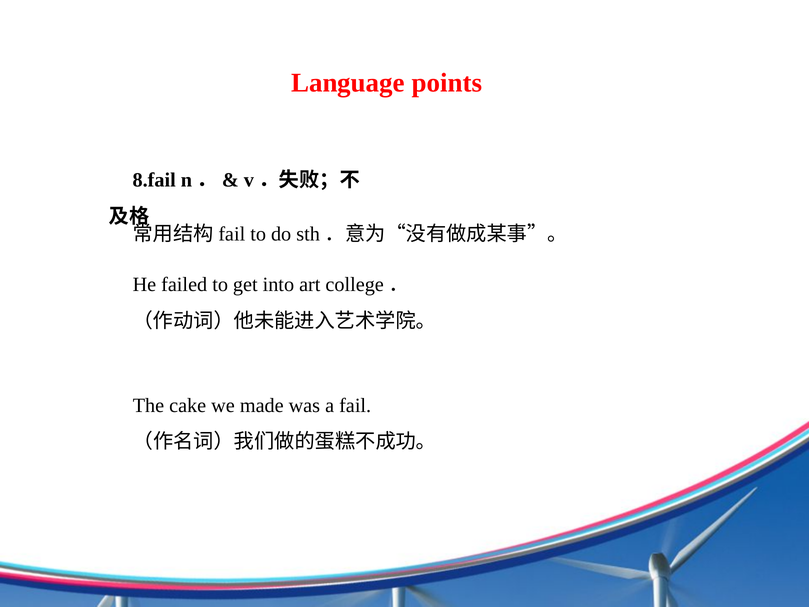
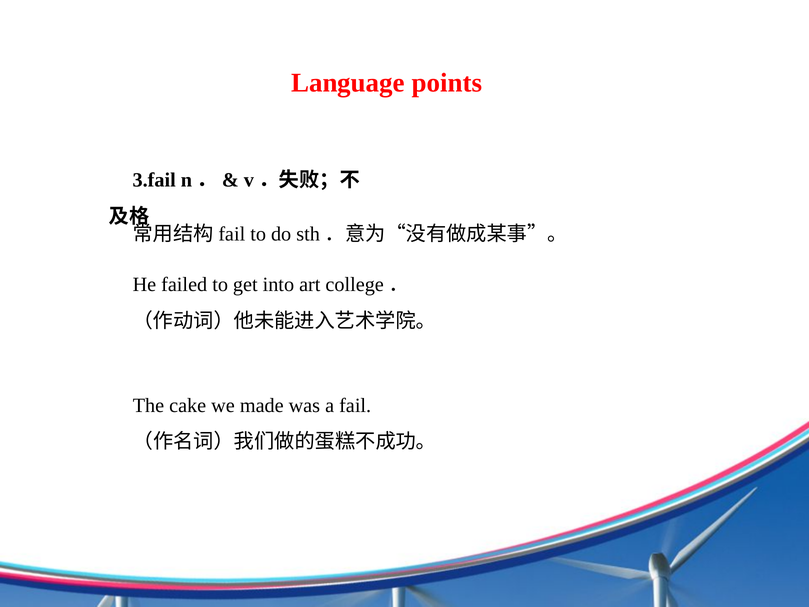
8.fail: 8.fail -> 3.fail (154, 180)
